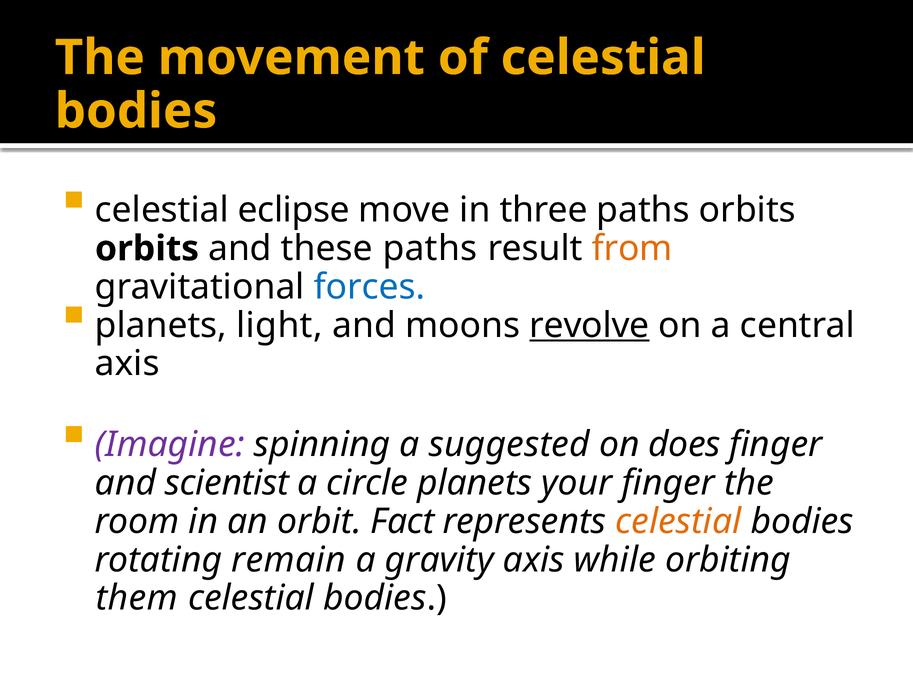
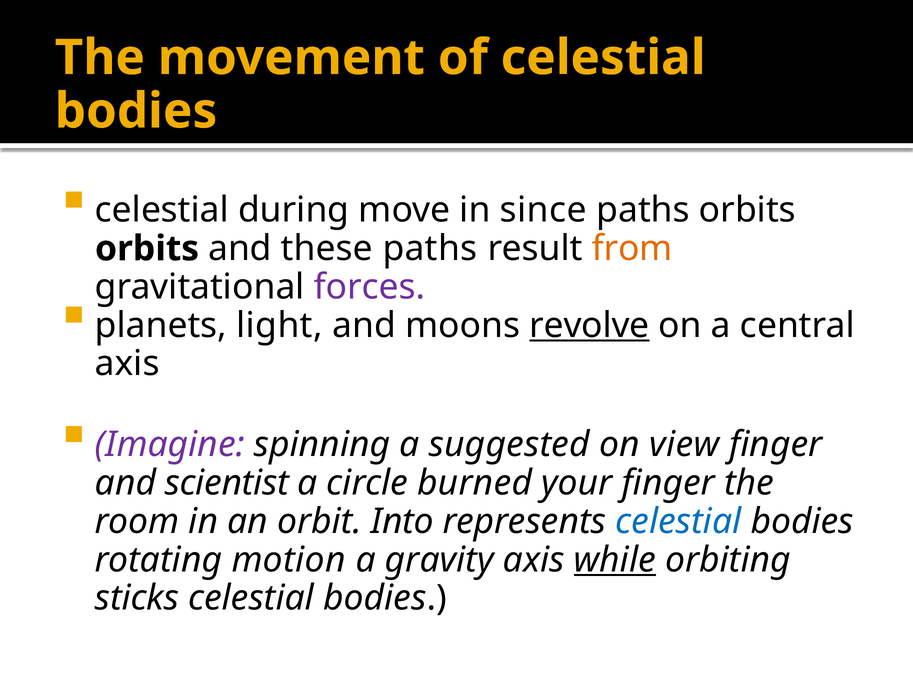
eclipse: eclipse -> during (294, 210)
three: three -> since (543, 210)
forces colour: blue -> purple (369, 287)
does: does -> view (684, 445)
circle planets: planets -> burned (475, 483)
Fact: Fact -> Into (402, 521)
celestial colour: orange -> blue (678, 521)
remain: remain -> motion (289, 560)
while underline: none -> present (615, 560)
them: them -> sticks (137, 598)
